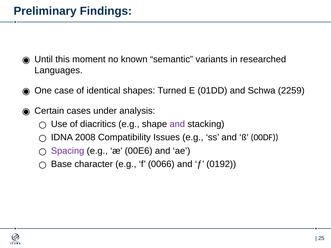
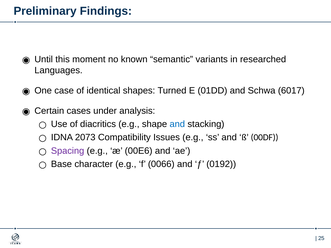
2259: 2259 -> 6017 (291, 91)
and colour: purple -> blue (177, 124)
2008: 2008 -> 2073 (85, 138)
